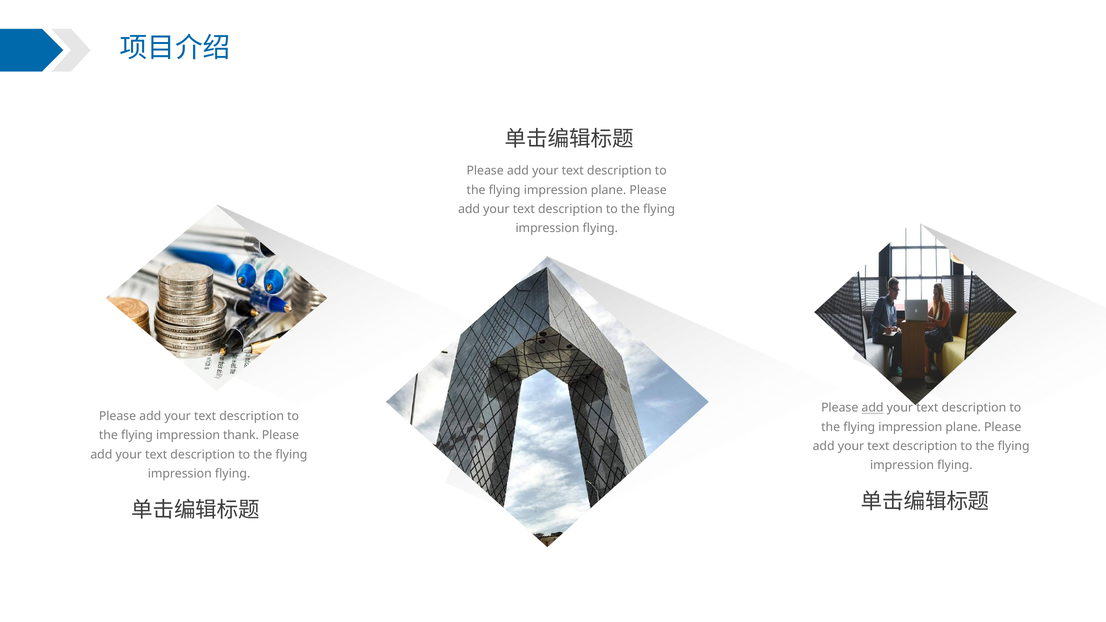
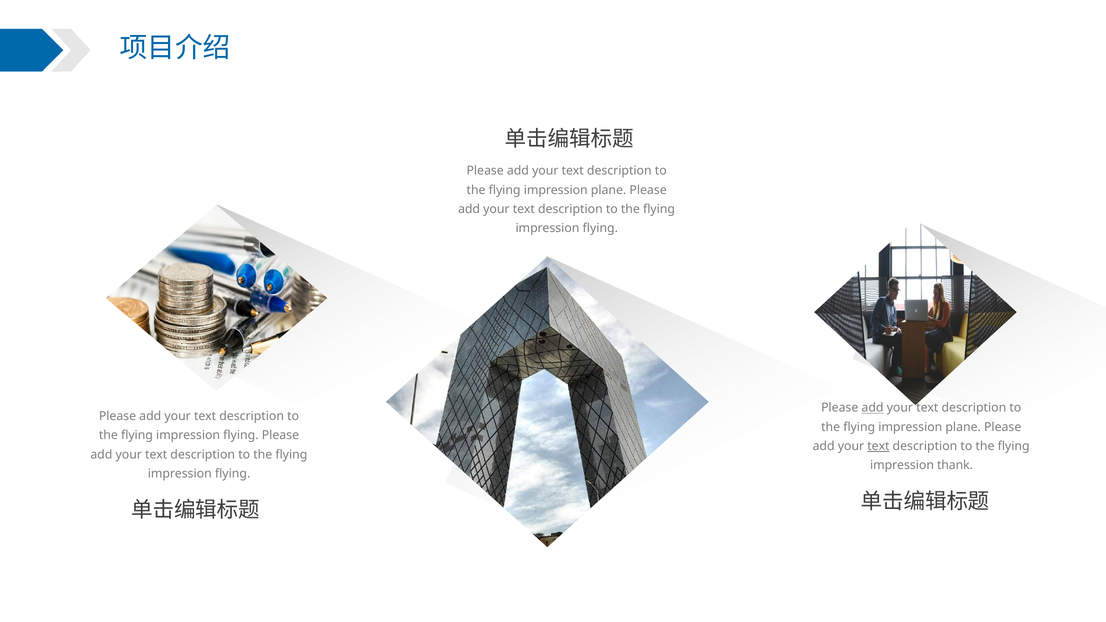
thank: thank -> flying (241, 435)
text underline: none -> present (878, 446)
flying: flying -> thank (955, 465)
